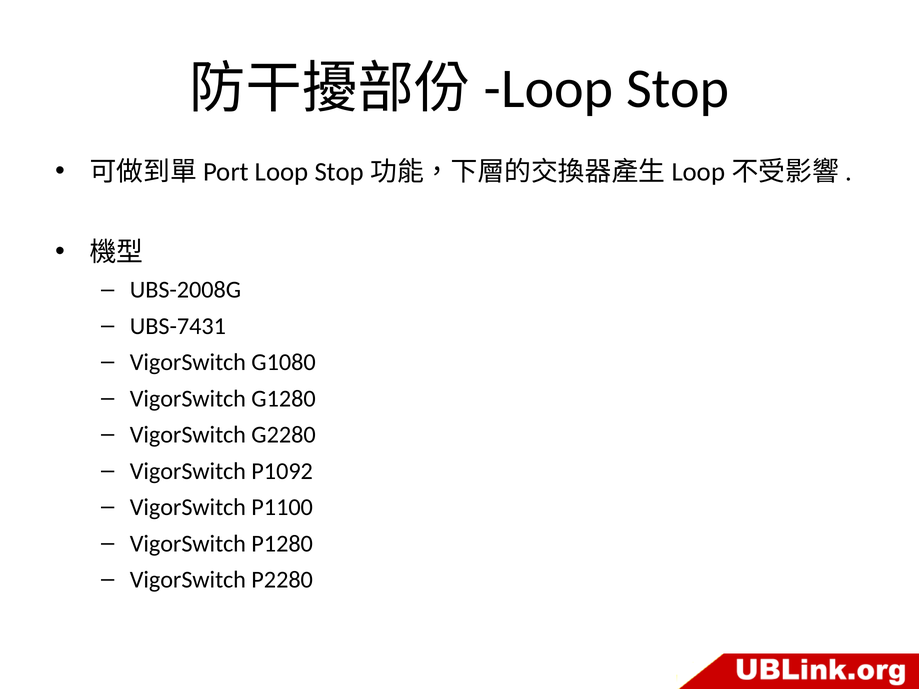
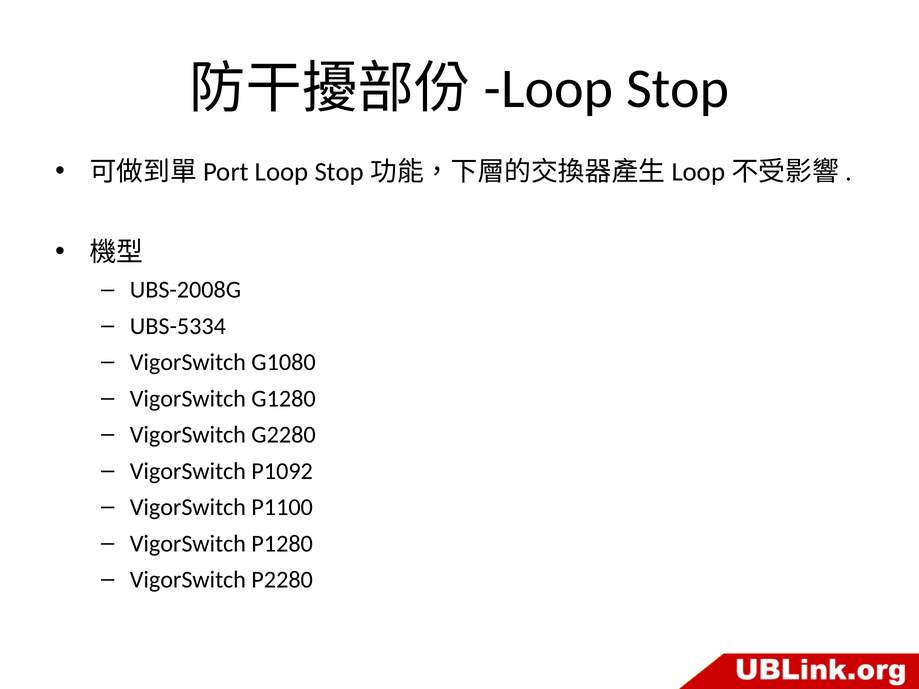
UBS-7431: UBS-7431 -> UBS-5334 (178, 326)
